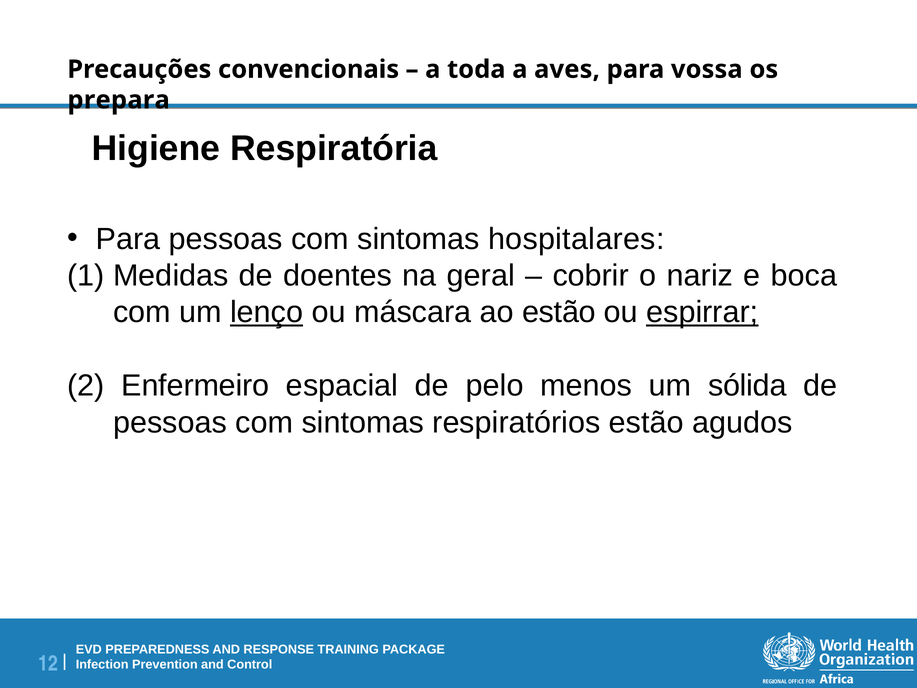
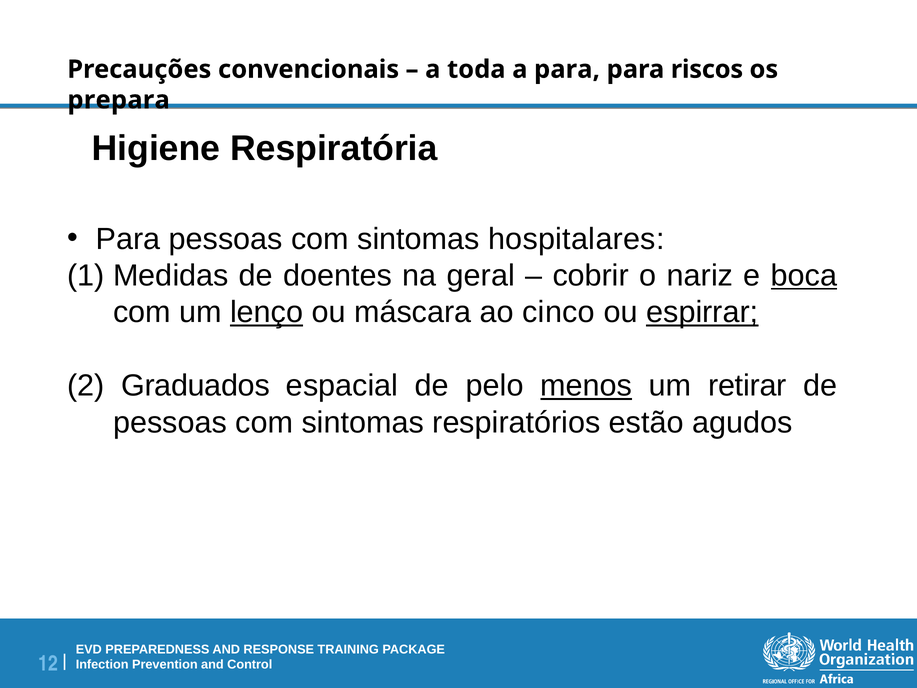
a aves: aves -> para (567, 69)
vossa: vossa -> riscos (707, 69)
boca underline: none -> present (804, 276)
ao estão: estão -> cinco (559, 312)
Enfermeiro: Enfermeiro -> Graduados (195, 386)
menos underline: none -> present (586, 386)
sólida: sólida -> retirar (747, 386)
